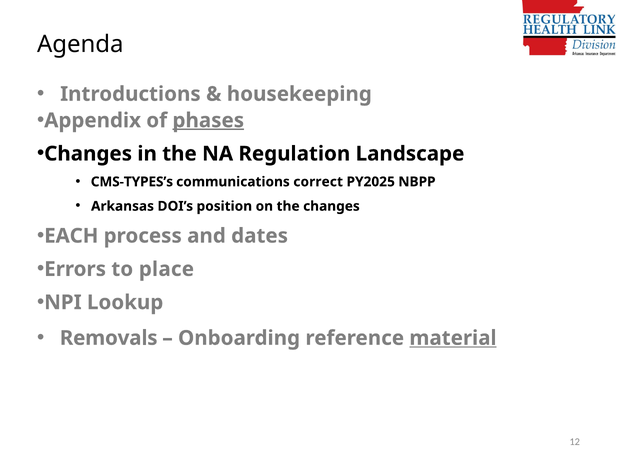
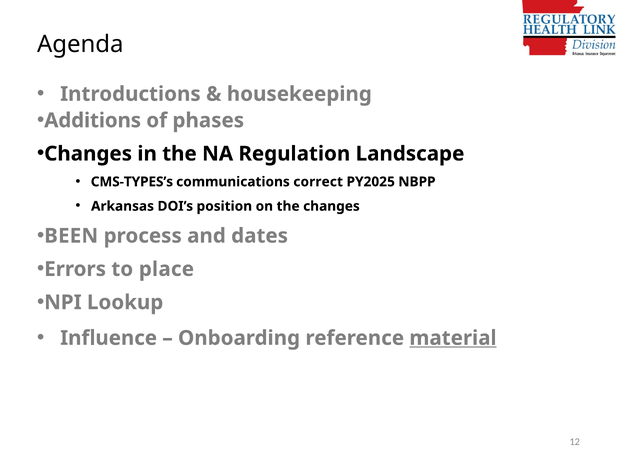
Appendix: Appendix -> Additions (93, 120)
phases underline: present -> none (208, 120)
EACH: EACH -> BEEN (71, 236)
Removals: Removals -> Influence (109, 338)
